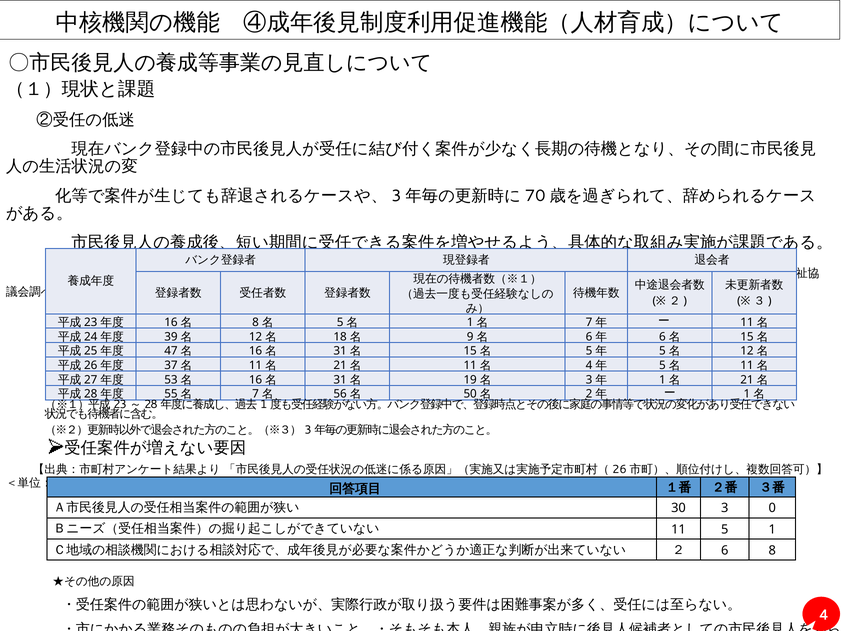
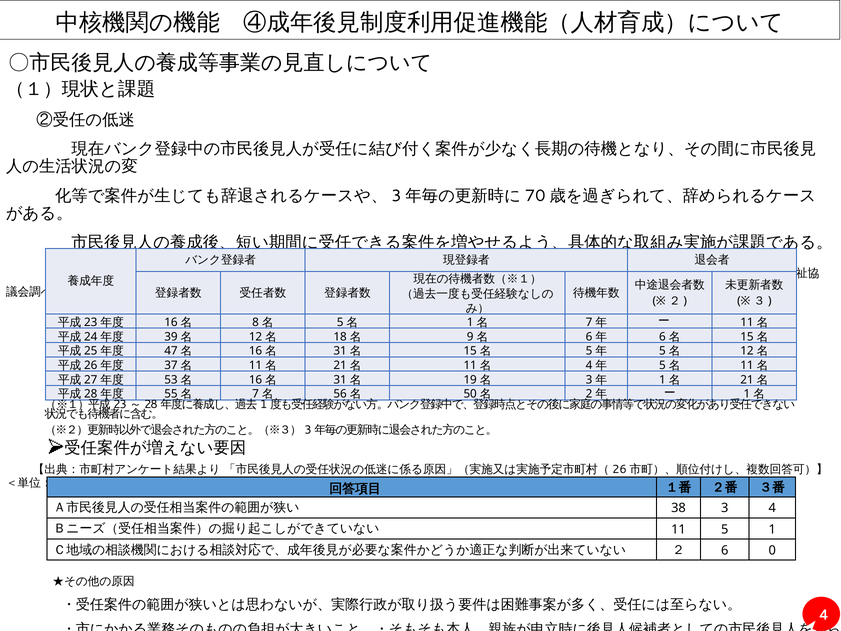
30: 30 -> 38 (679, 508)
3 0: 0 -> 4 (772, 508)
6 8: 8 -> 0 (772, 550)
